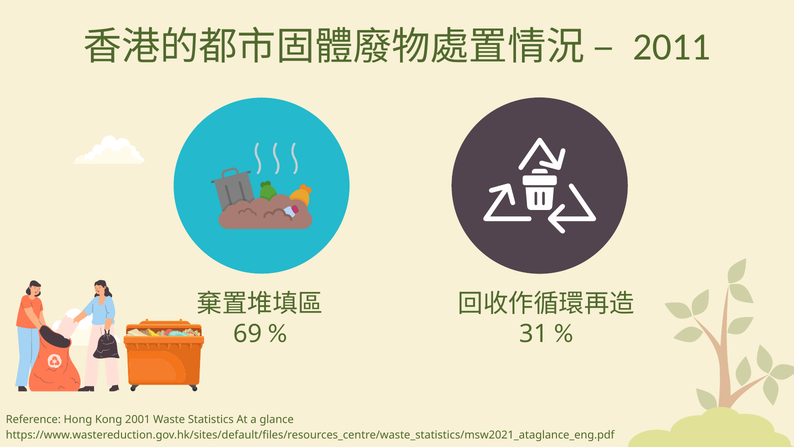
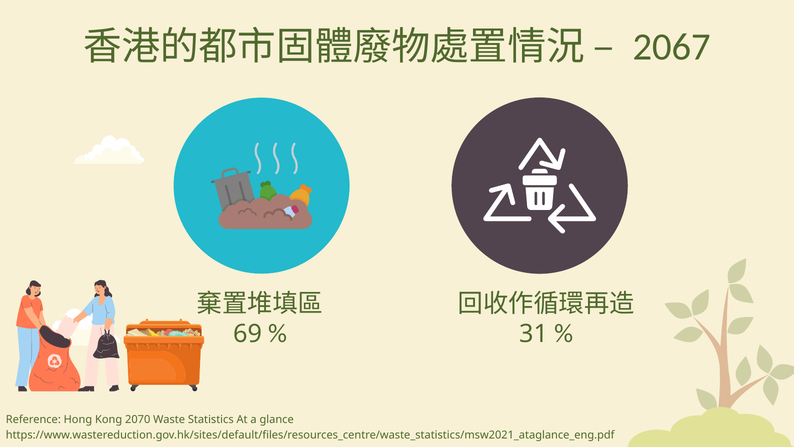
2011: 2011 -> 2067 (672, 47)
2001: 2001 -> 2070 (138, 419)
